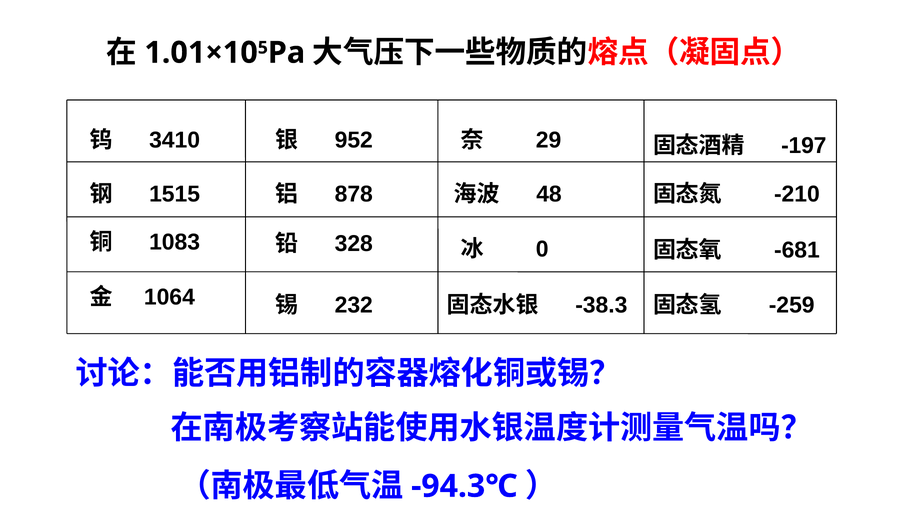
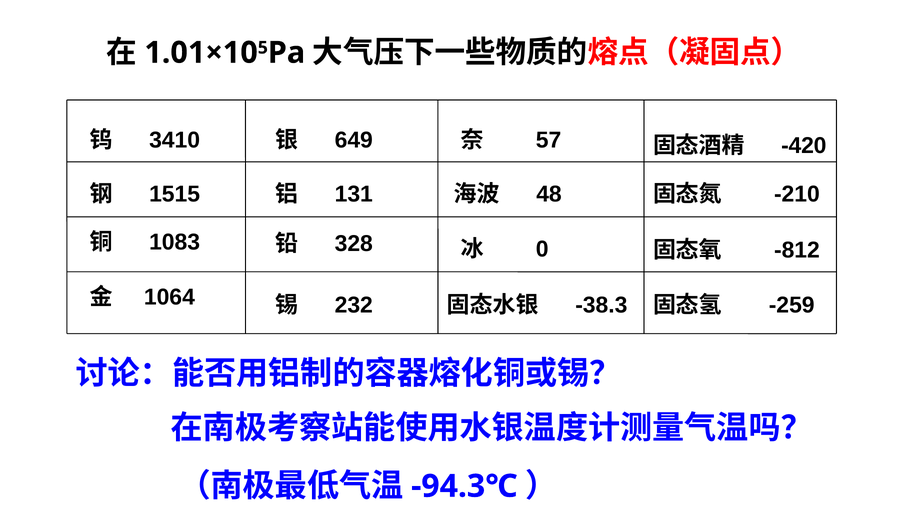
952: 952 -> 649 (354, 140)
29: 29 -> 57 (549, 140)
-197: -197 -> -420 (804, 146)
878: 878 -> 131 (354, 194)
-681: -681 -> -812 (797, 250)
